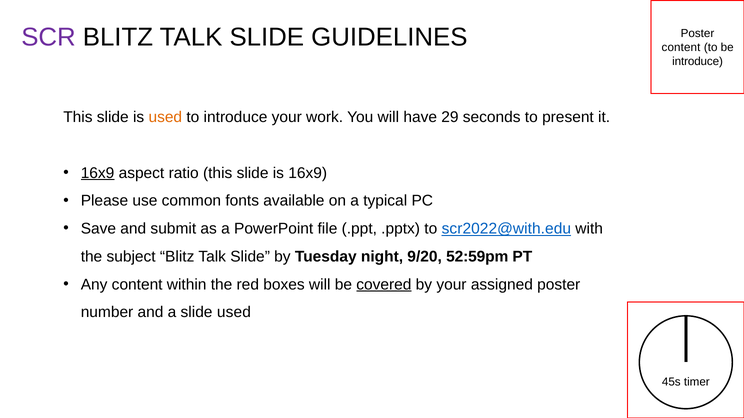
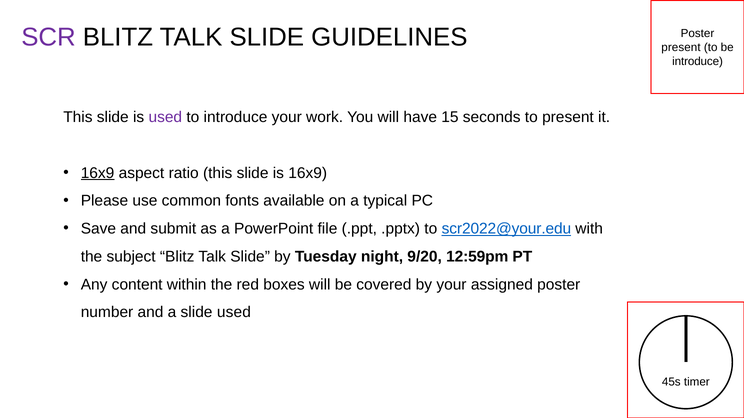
content: content -> present (681, 48)
used colour: orange -> purple (165, 117)
29: 29 -> 15 (450, 117)
scr2022@with.edu: scr2022@with.edu -> scr2022@your.edu (506, 229)
52:59pm: 52:59pm -> 12:59pm (477, 257)
covered underline: present -> none (384, 285)
